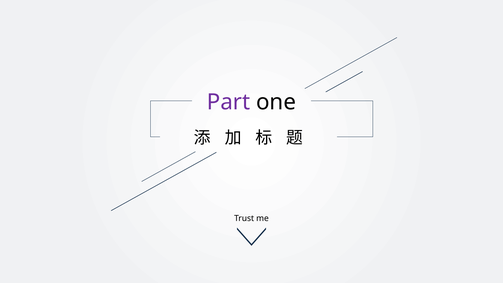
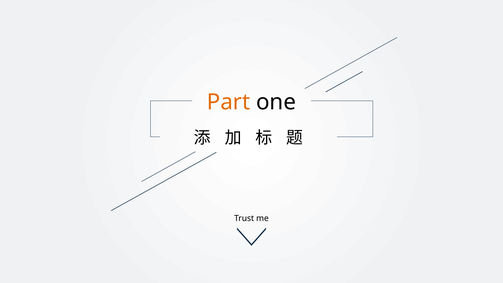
Part colour: purple -> orange (229, 102)
